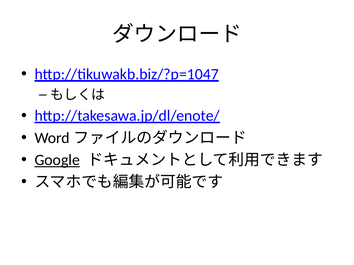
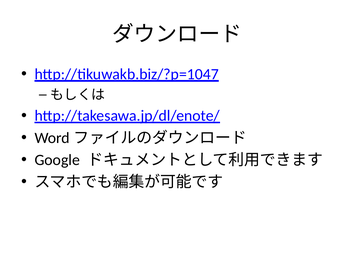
Google underline: present -> none (57, 160)
